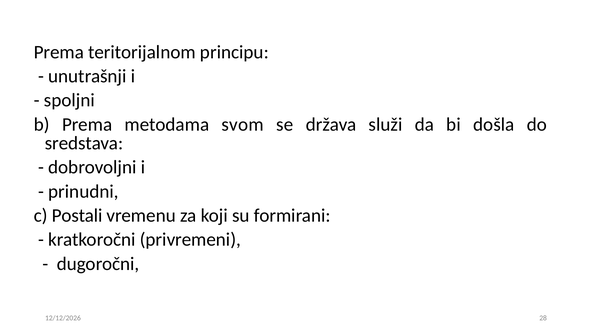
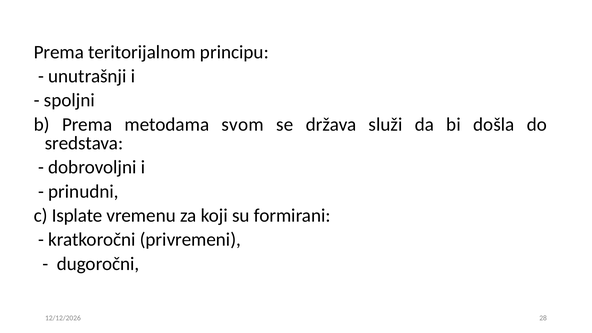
Postali: Postali -> Isplate (77, 215)
